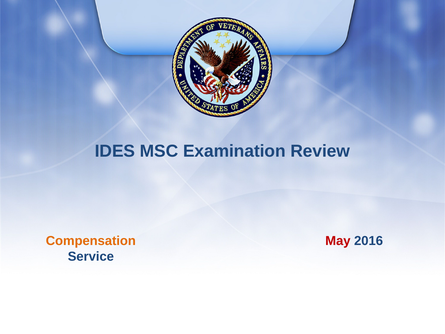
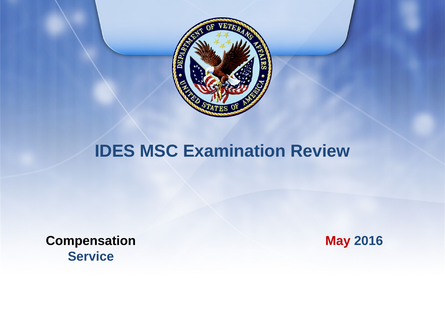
Compensation colour: orange -> black (91, 241)
